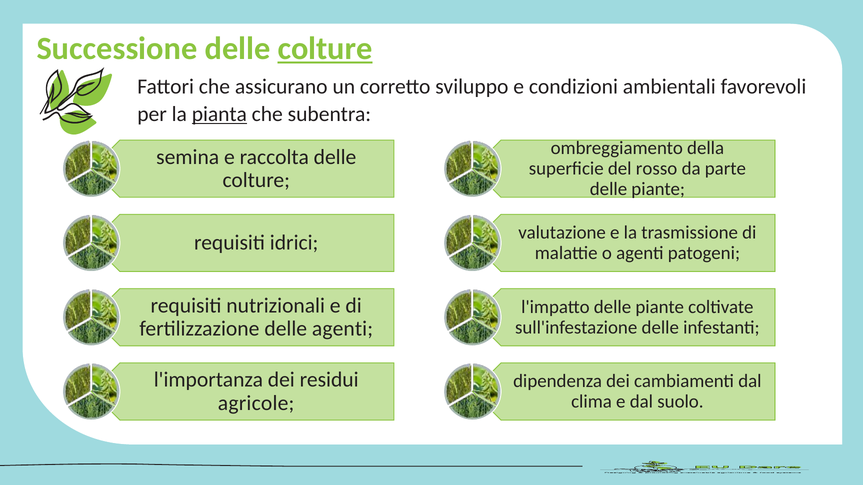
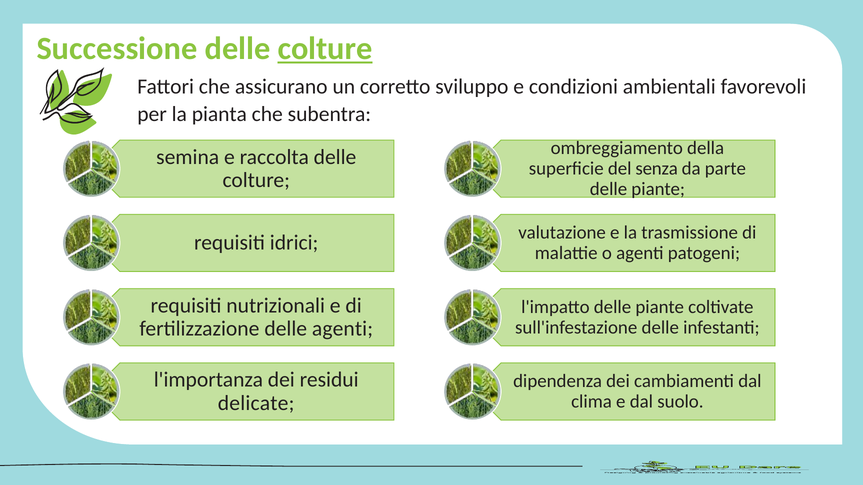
pianta underline: present -> none (219, 114)
rosso: rosso -> senza (657, 169)
agricole: agricole -> delicate (256, 403)
